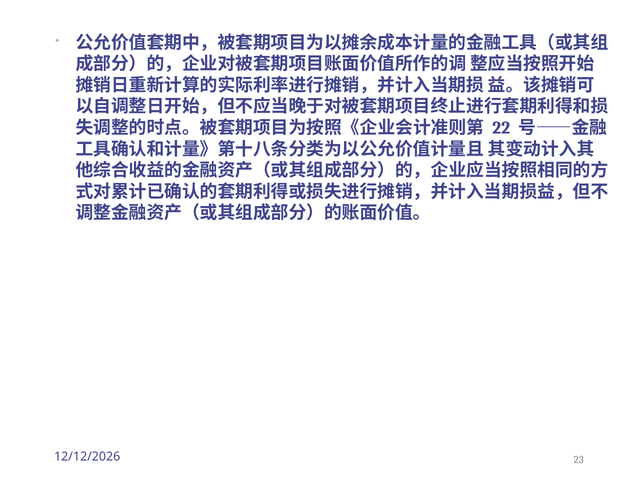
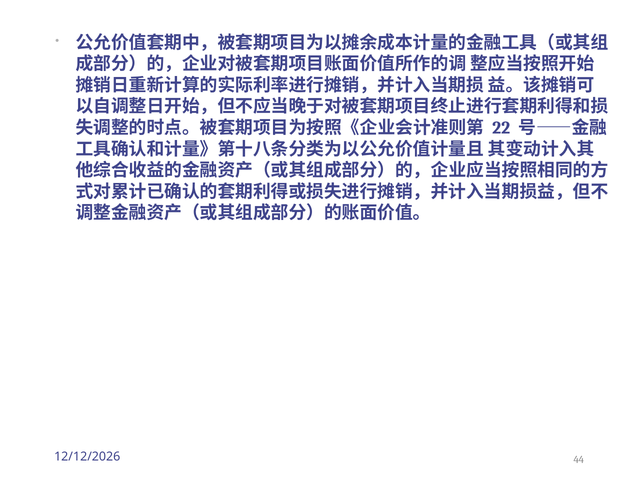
23: 23 -> 44 (579, 459)
